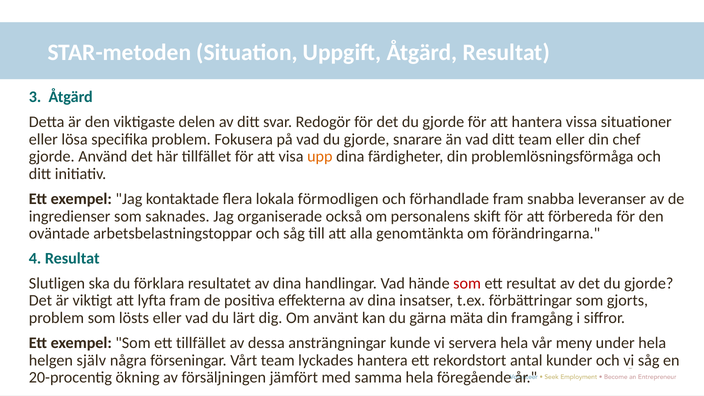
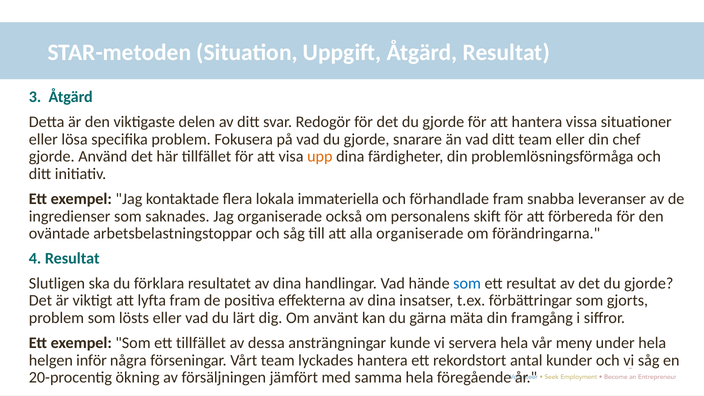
förmodligen: förmodligen -> immateriella (338, 199)
alla genomtänkta: genomtänkta -> organiserade (420, 234)
som colour: red -> blue (467, 283)
själv: själv -> inför (92, 360)
